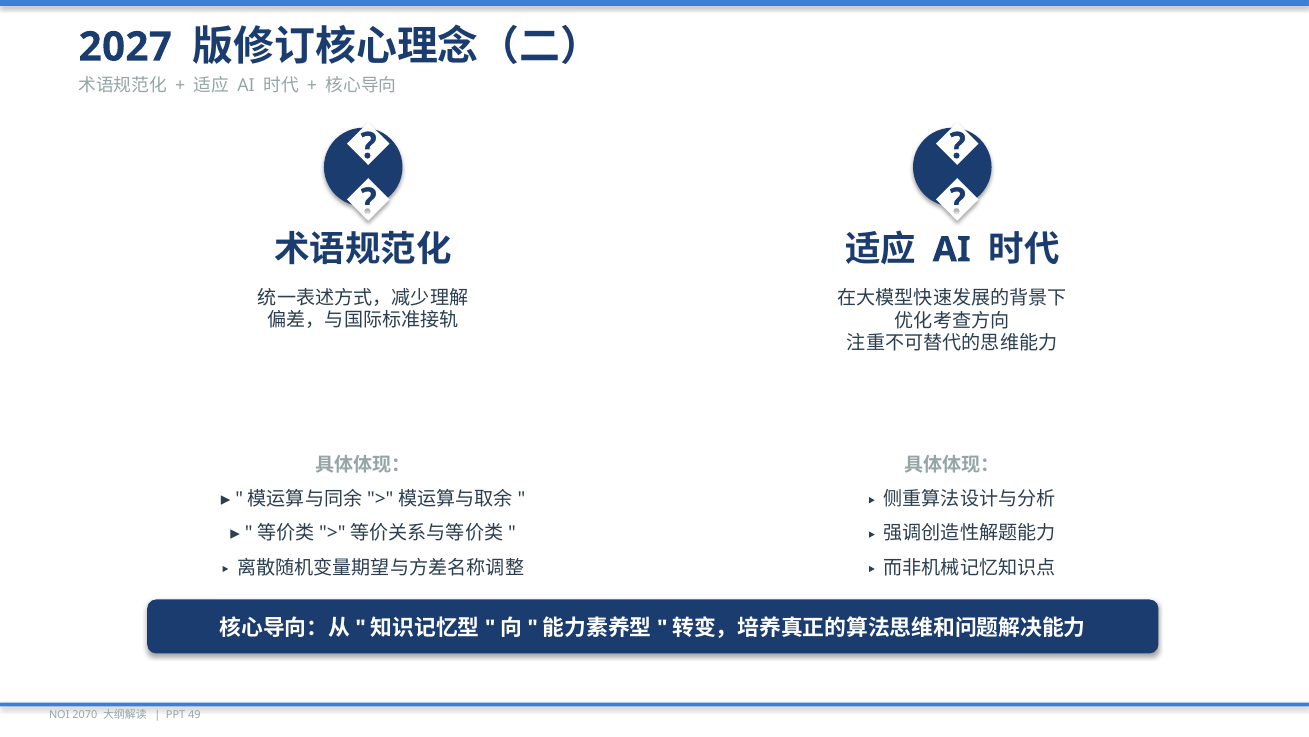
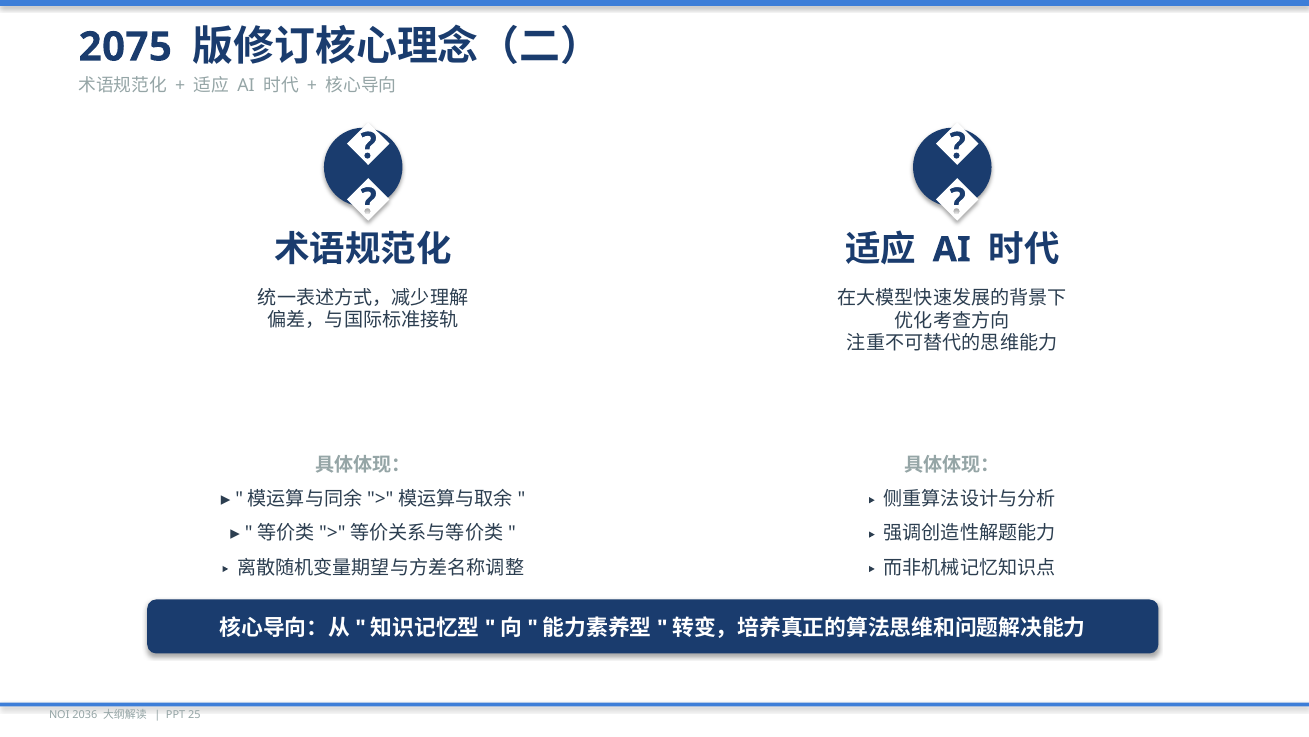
2027: 2027 -> 2075 (125, 47)
2070: 2070 -> 2036 (85, 714)
49: 49 -> 25 (194, 714)
